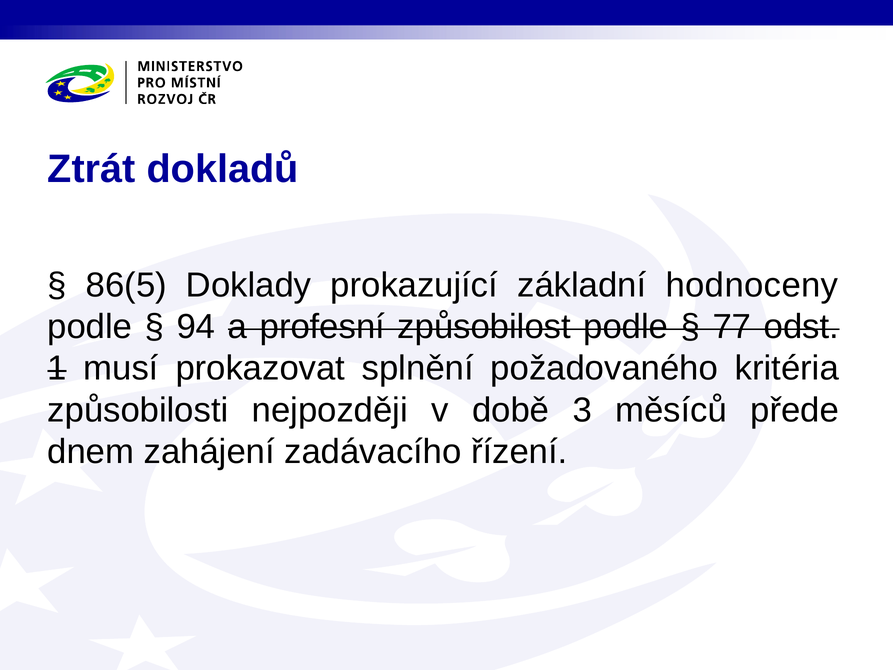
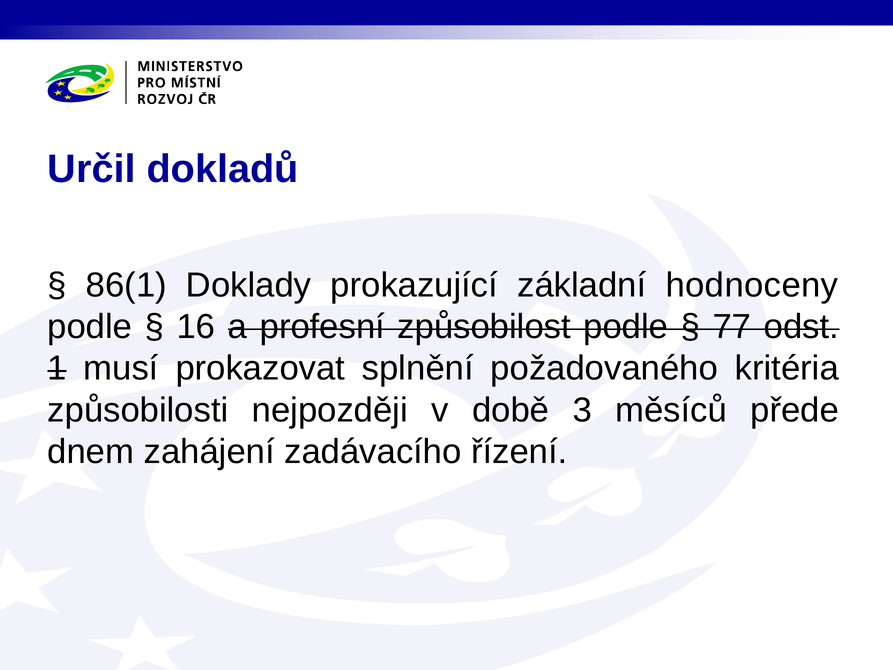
Ztrát: Ztrát -> Určil (92, 169)
86(5: 86(5 -> 86(1 (126, 285)
94: 94 -> 16 (196, 327)
